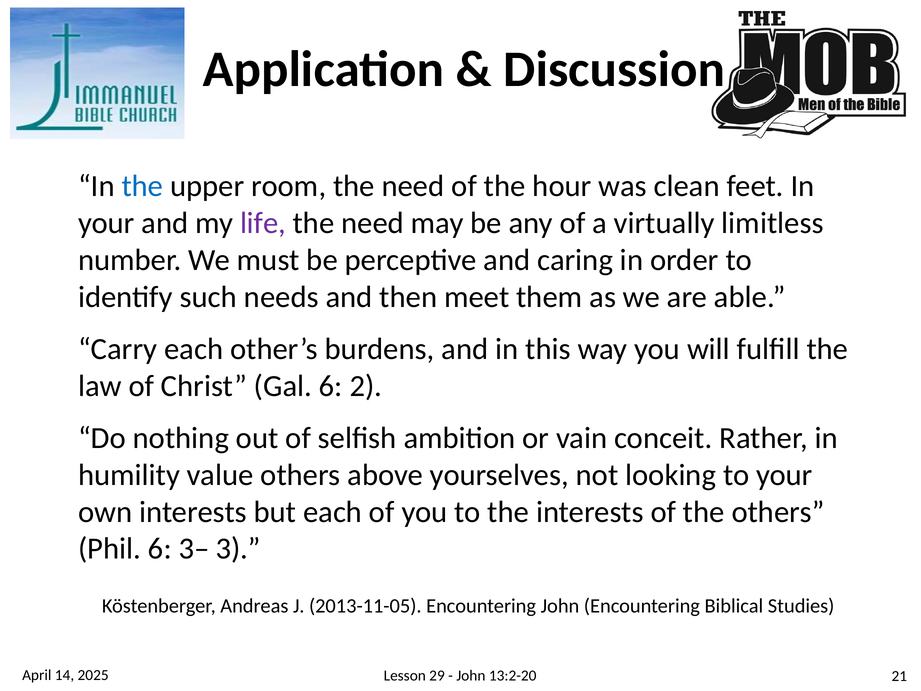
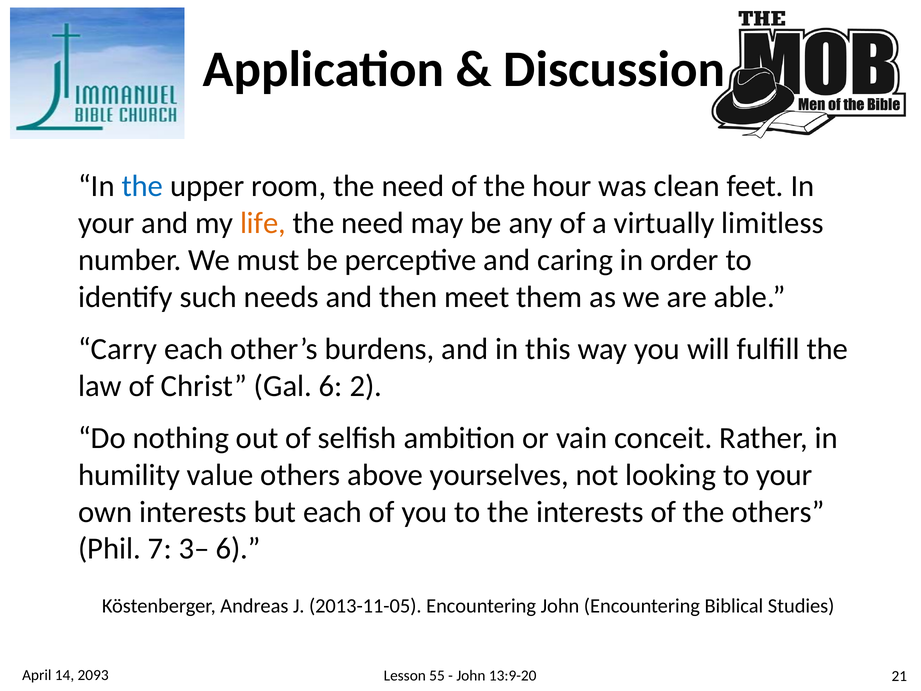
life colour: purple -> orange (263, 223)
Phil 6: 6 -> 7 (160, 549)
3– 3: 3 -> 6 (238, 549)
2025: 2025 -> 2093 (93, 675)
29: 29 -> 55 (437, 676)
13:2-20: 13:2-20 -> 13:9-20 (513, 676)
